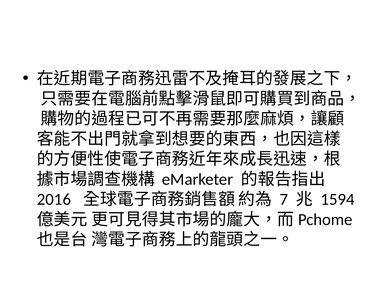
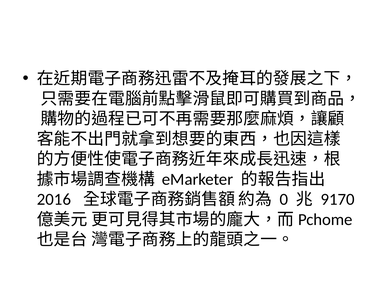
7: 7 -> 0 (284, 199)
1594: 1594 -> 9170 (338, 199)
